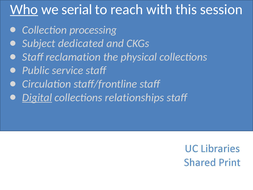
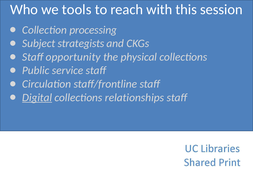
Who underline: present -> none (24, 9)
serial: serial -> tools (77, 9)
dedicated: dedicated -> strategists (81, 43)
reclamation: reclamation -> opportunity (73, 57)
